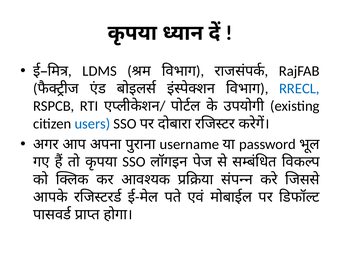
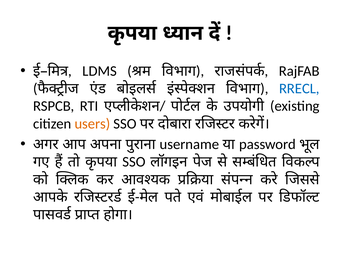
users colour: blue -> orange (92, 124)
